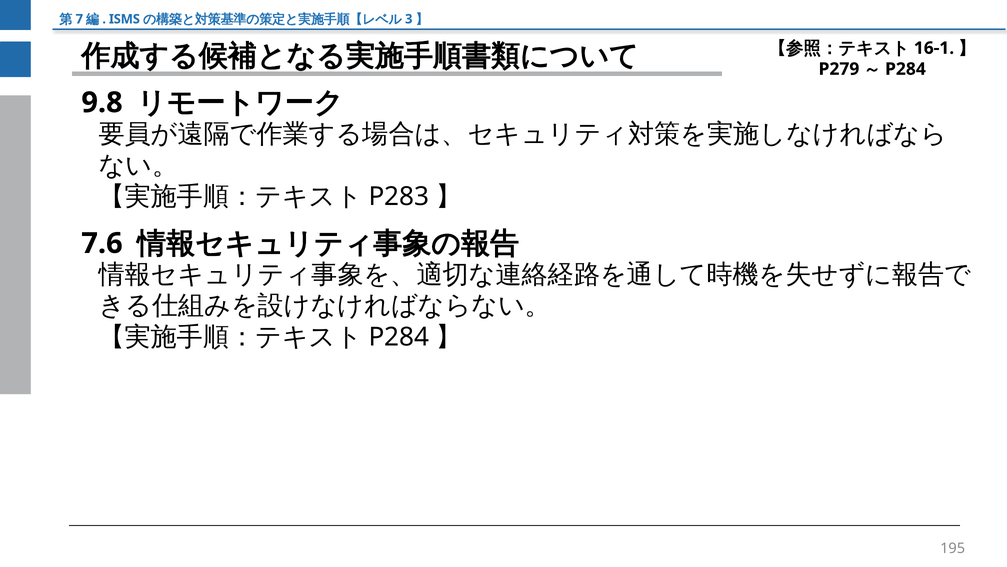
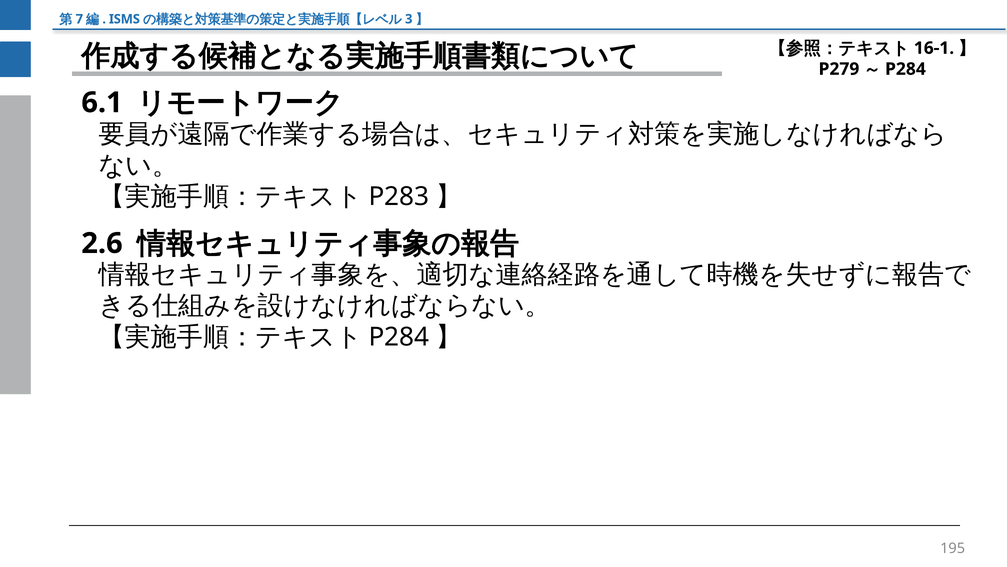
9.8: 9.8 -> 6.1 (102, 102)
7.6: 7.6 -> 2.6 (102, 243)
